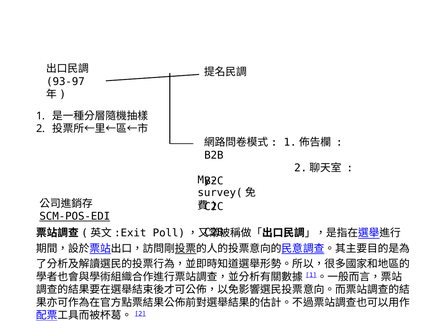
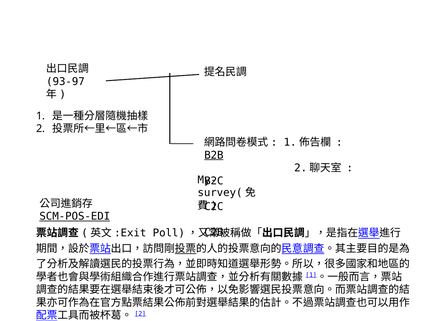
B2B underline: none -> present (214, 155)
